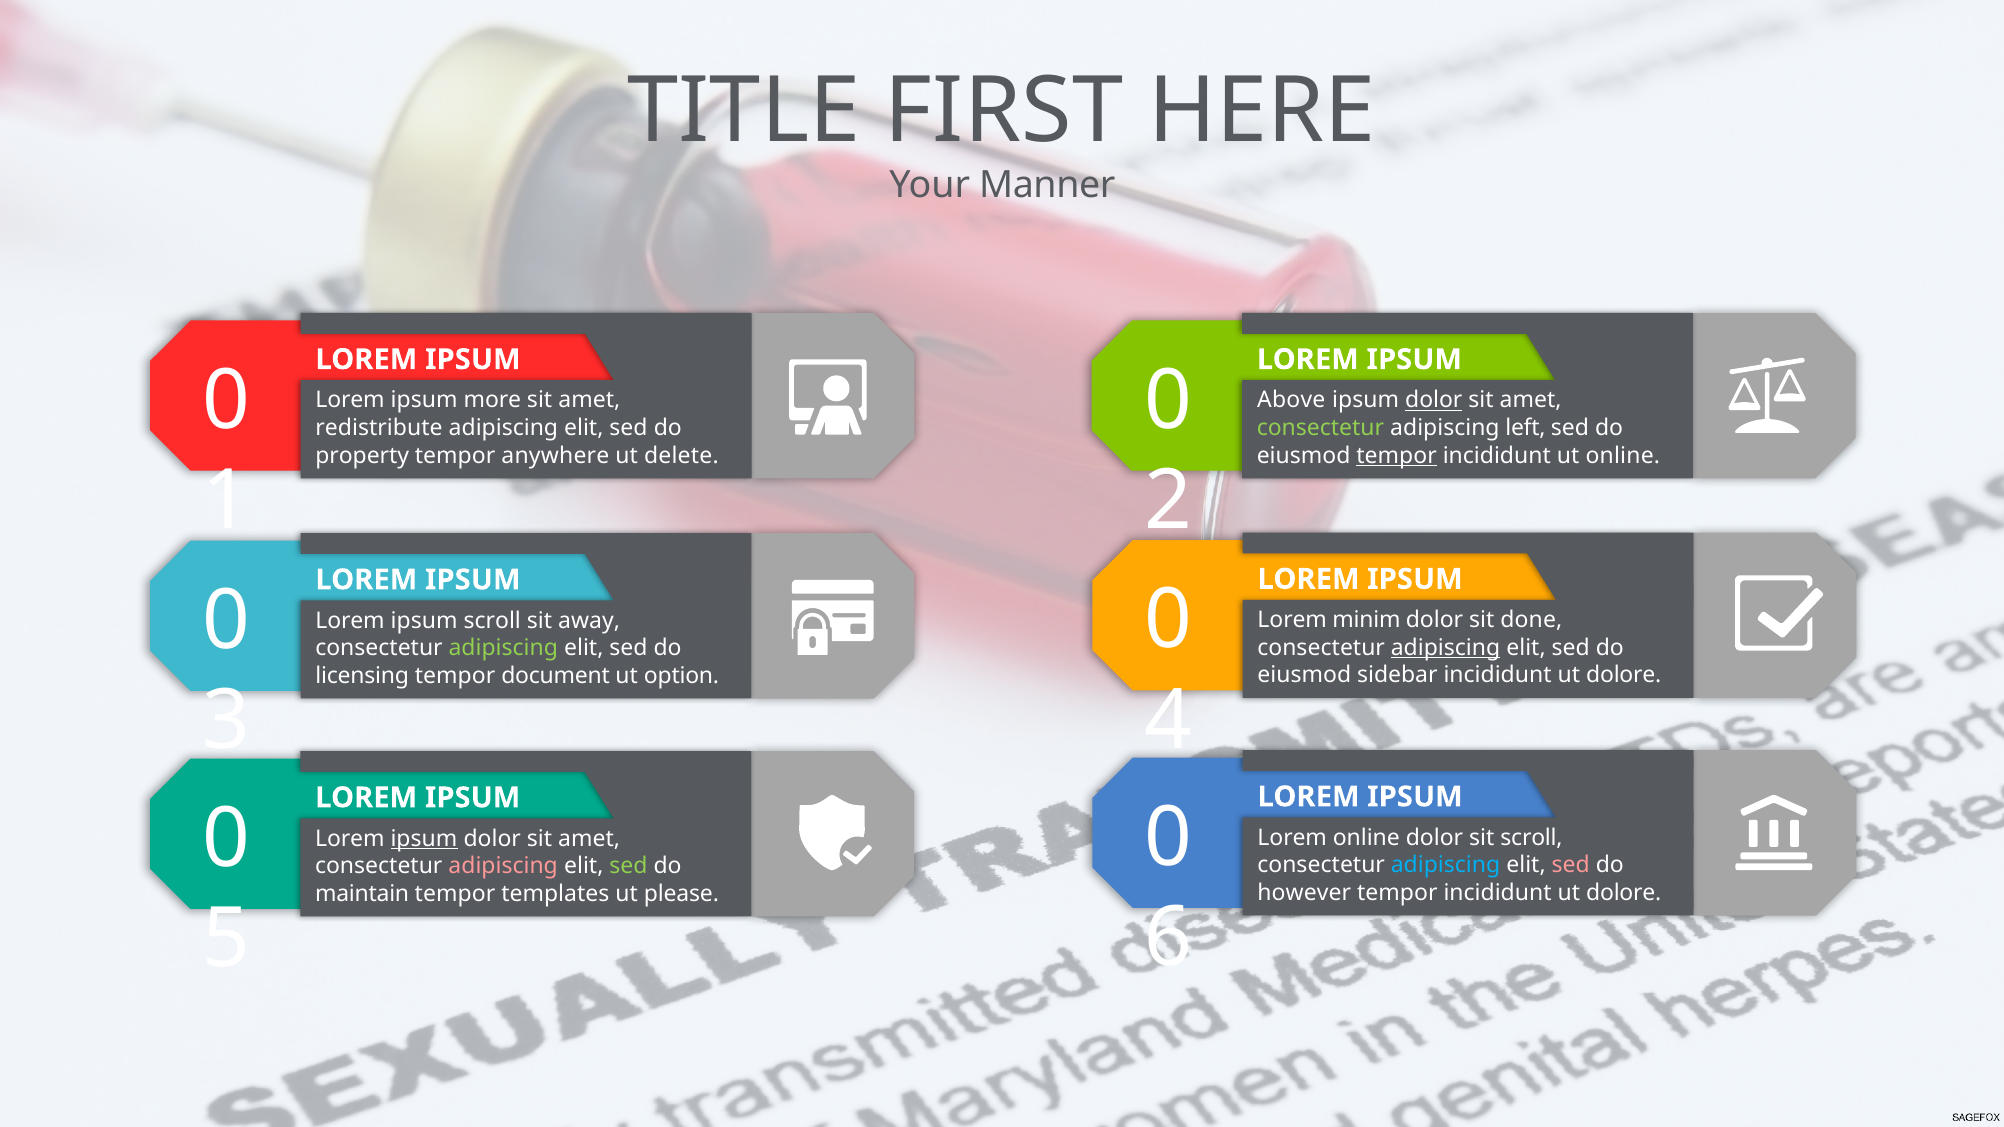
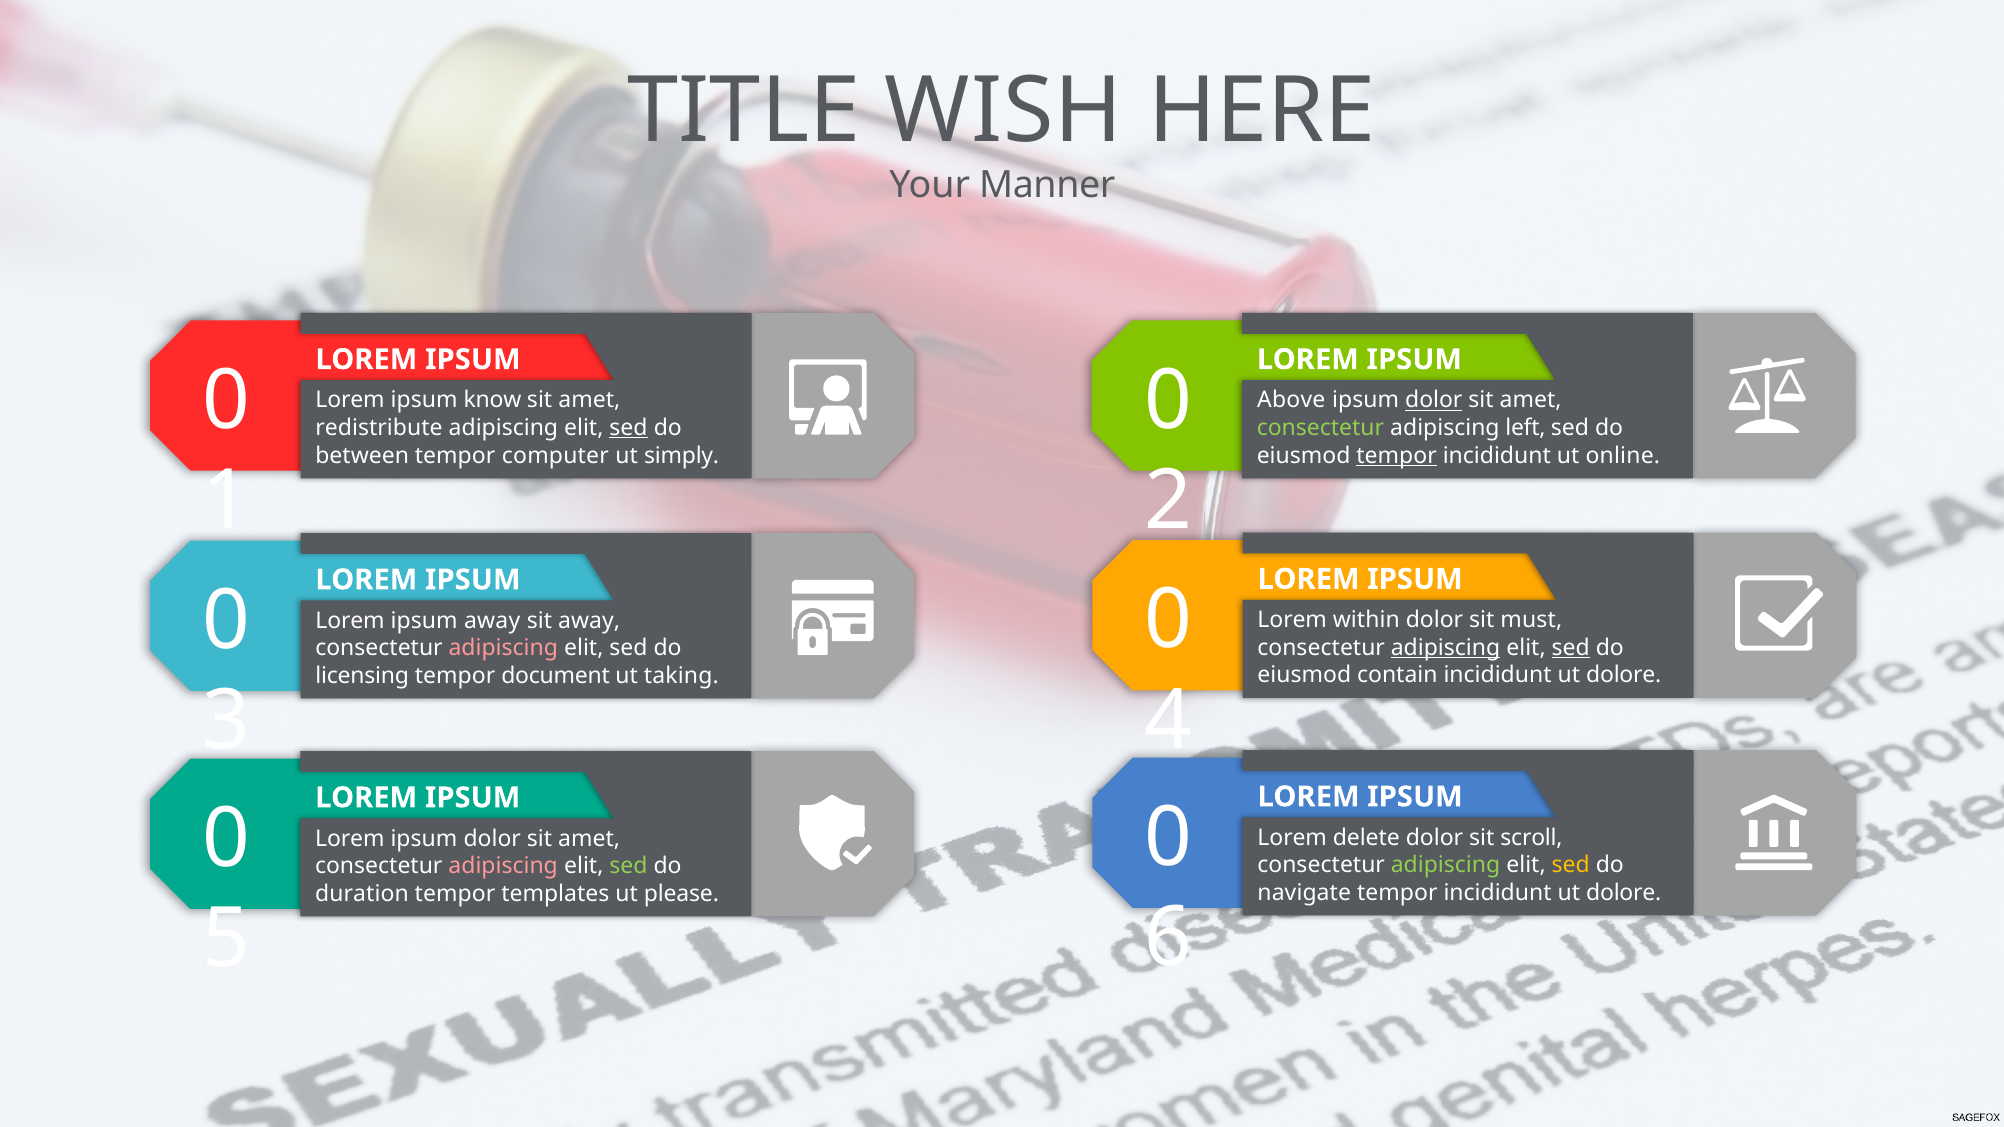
FIRST: FIRST -> WISH (1004, 111)
more: more -> know (492, 400)
sed underline: none -> present (629, 428)
property: property -> between (362, 456)
anywhere: anywhere -> computer (555, 456)
delete: delete -> simply (682, 456)
minim: minim -> within (1366, 620)
done: done -> must (1531, 620)
ipsum scroll: scroll -> away (492, 621)
sed underline: none -> present (1571, 648)
adipiscing colour: light green -> pink (503, 648)
sidebar: sidebar -> contain (1397, 675)
option: option -> taking (681, 676)
Lorem online: online -> delete (1366, 838)
ipsum underline: present -> none (424, 839)
adipiscing colour: light blue -> light green (1445, 865)
sed colour: pink -> yellow (1571, 865)
however: however -> navigate (1304, 893)
maintain: maintain -> duration (362, 894)
